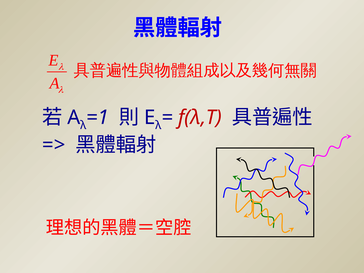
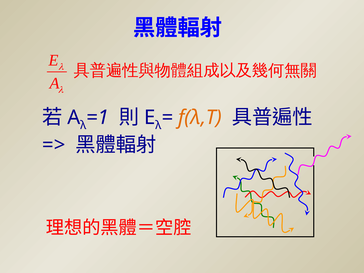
f(λ,T colour: red -> orange (200, 117)
